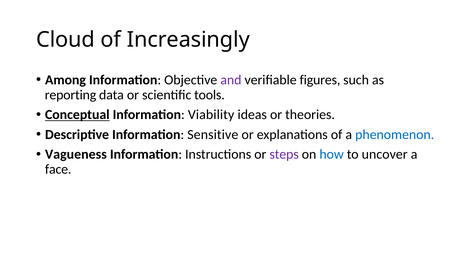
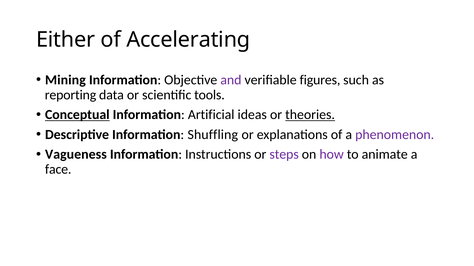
Cloud: Cloud -> Either (66, 40)
Increasingly: Increasingly -> Accelerating (188, 40)
Among: Among -> Mining (65, 80)
Viability: Viability -> Artificial (211, 115)
theories underline: none -> present (310, 115)
Sensitive: Sensitive -> Shuffling (213, 135)
phenomenon colour: blue -> purple (395, 135)
how colour: blue -> purple (332, 155)
uncover: uncover -> animate (385, 155)
